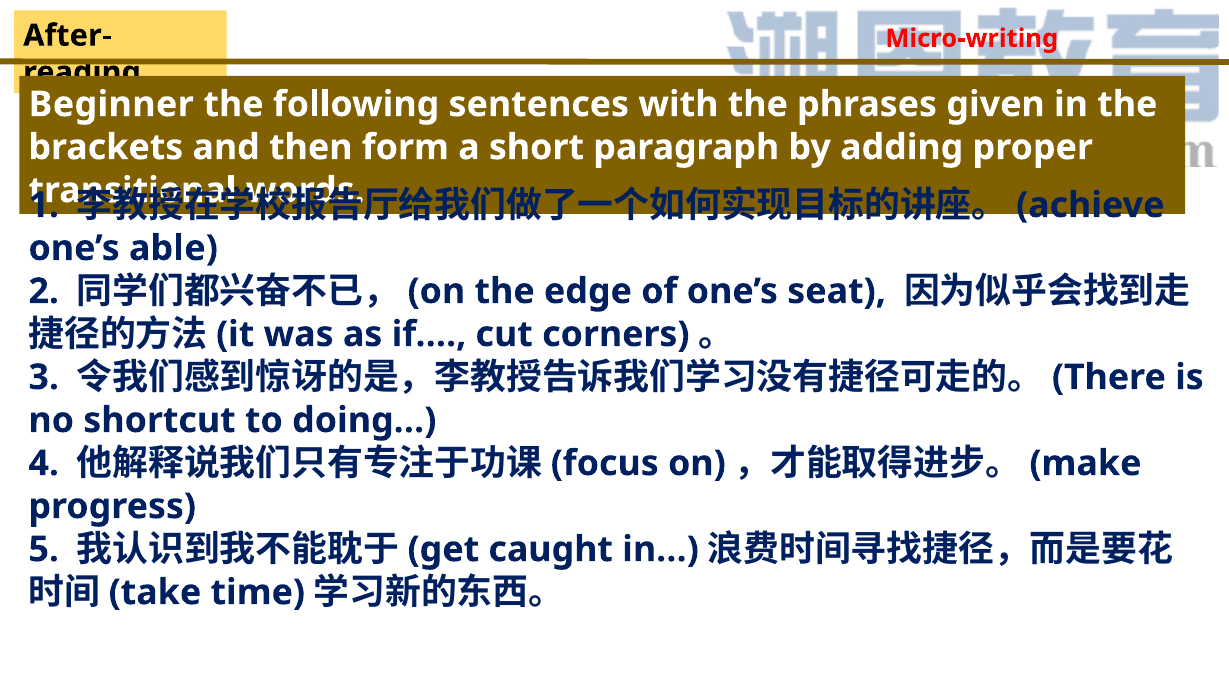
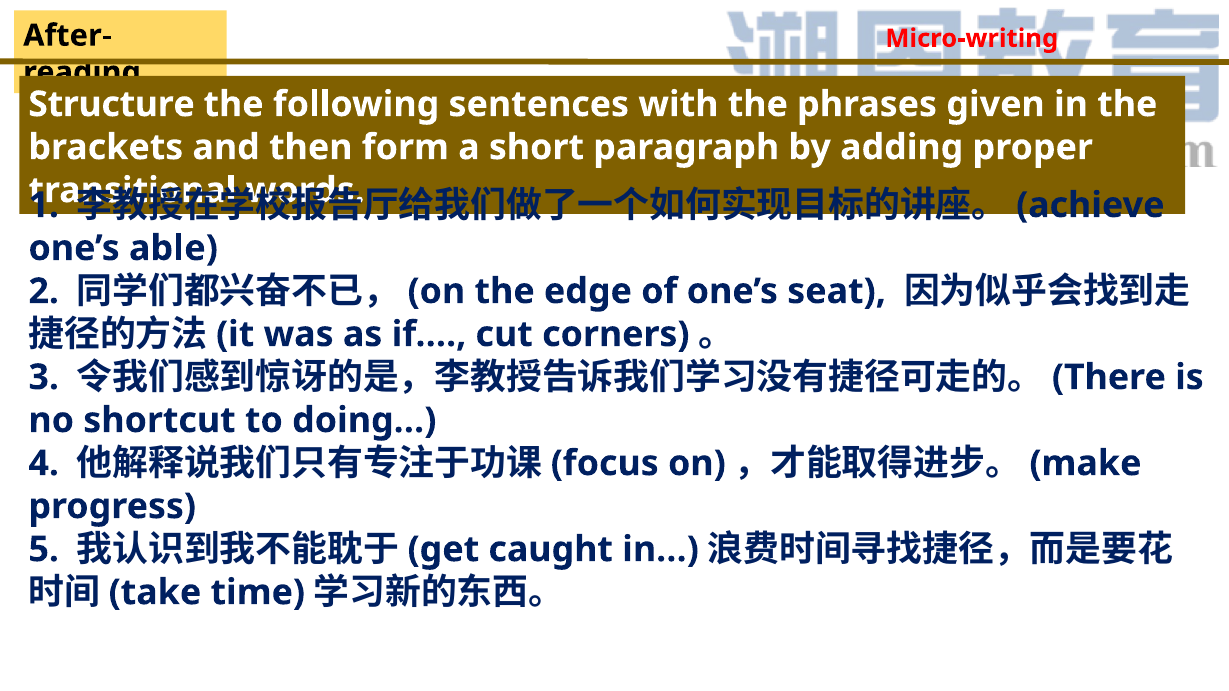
Beginner: Beginner -> Structure (111, 104)
